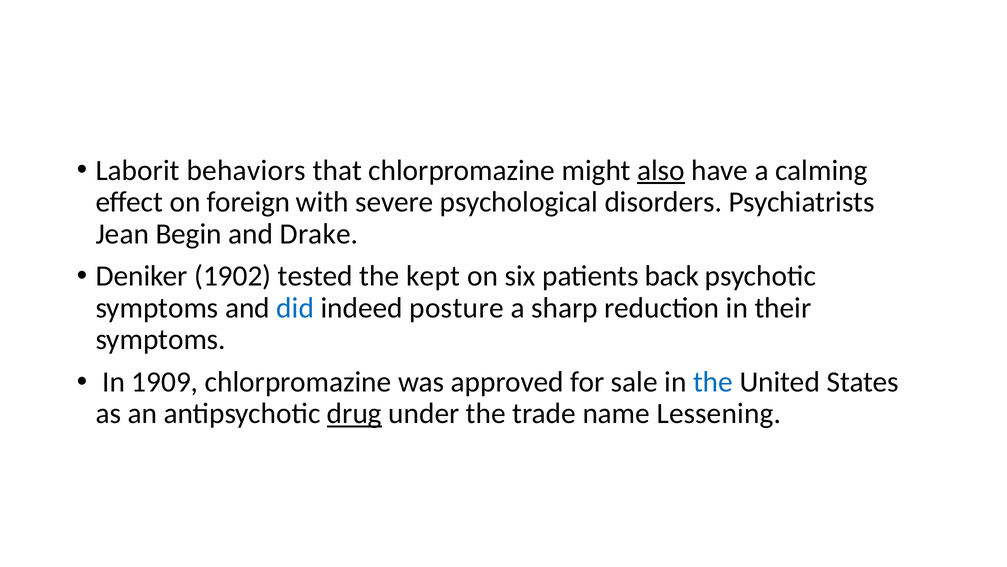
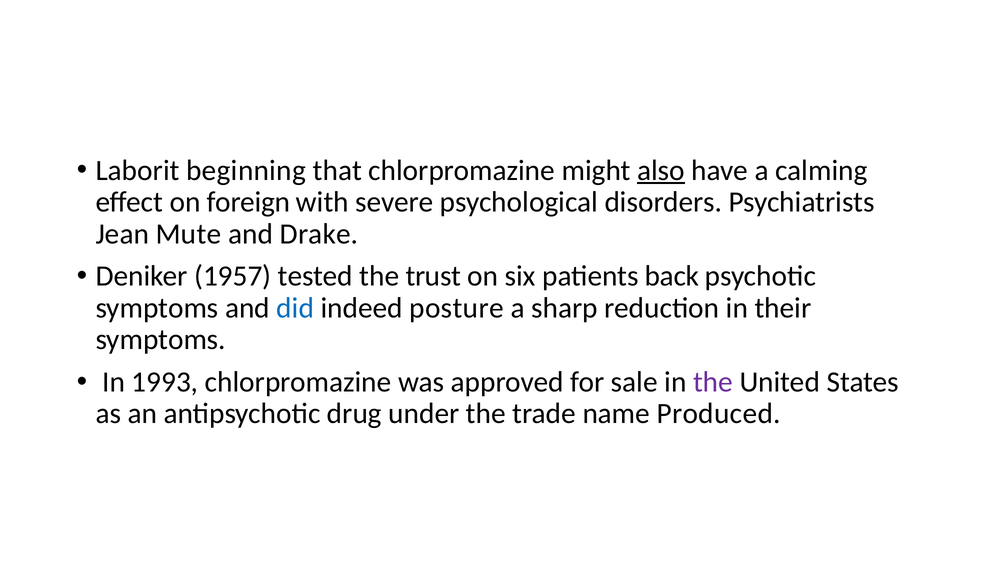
behaviors: behaviors -> beginning (246, 170)
Begin: Begin -> Mute (188, 234)
1902: 1902 -> 1957 (233, 276)
kept: kept -> trust (433, 276)
1909: 1909 -> 1993 (165, 382)
the colour: blue -> purple (713, 382)
drug underline: present -> none (354, 413)
Lessening: Lessening -> Produced (719, 413)
